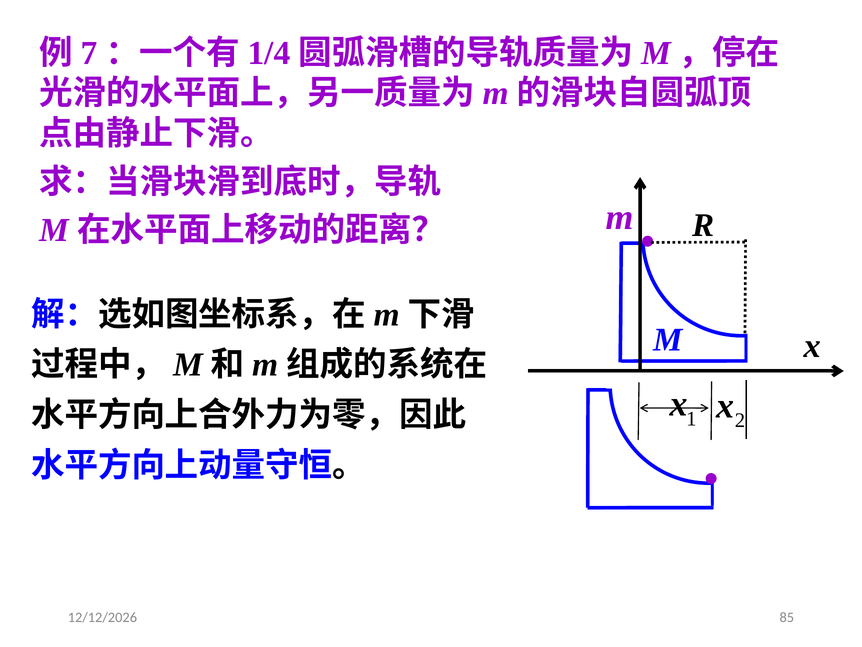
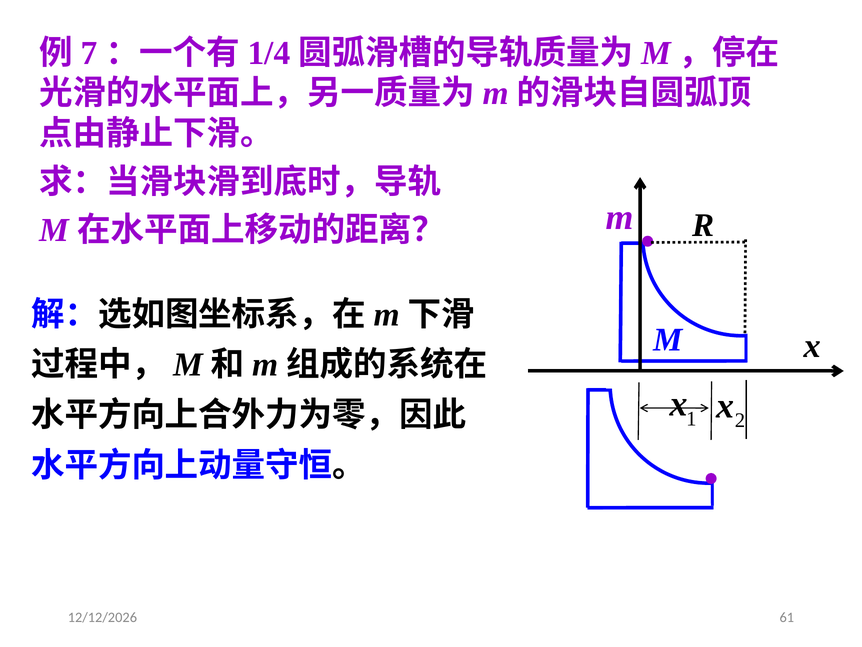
85: 85 -> 61 (787, 617)
